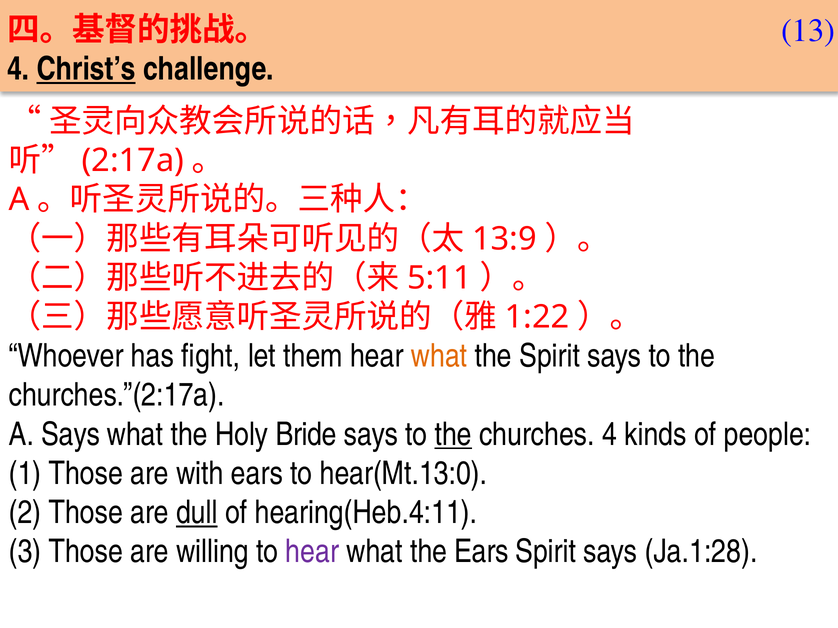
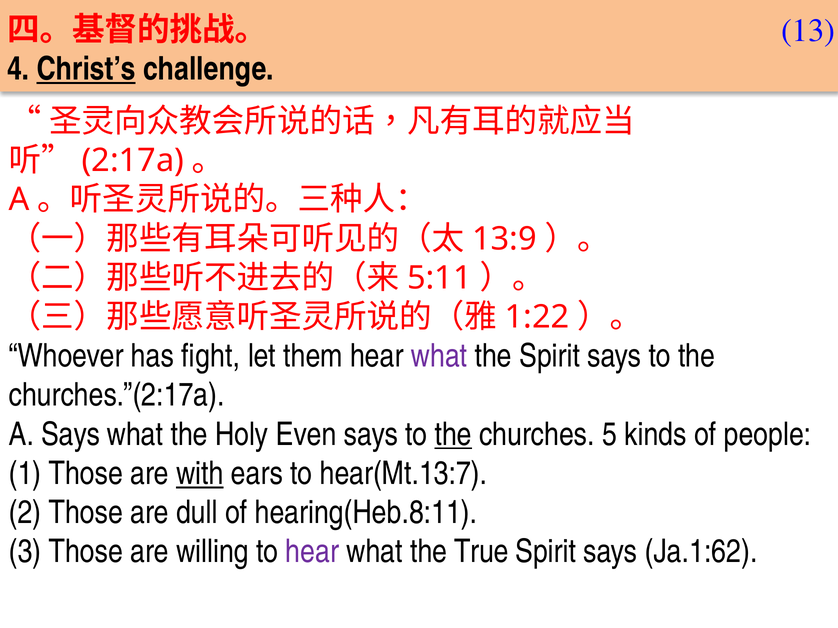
what colour: orange -> purple (439, 356)
Bride: Bride -> Even (306, 435)
churches 4: 4 -> 5 (610, 435)
with underline: none -> present (200, 474)
hear(Mt.13:0: hear(Mt.13:0 -> hear(Mt.13:7 (403, 474)
dull underline: present -> none (197, 513)
hearing(Heb.4:11: hearing(Heb.4:11 -> hearing(Heb.8:11 (366, 513)
the Ears: Ears -> True (481, 552)
Ja.1:28: Ja.1:28 -> Ja.1:62 (701, 552)
